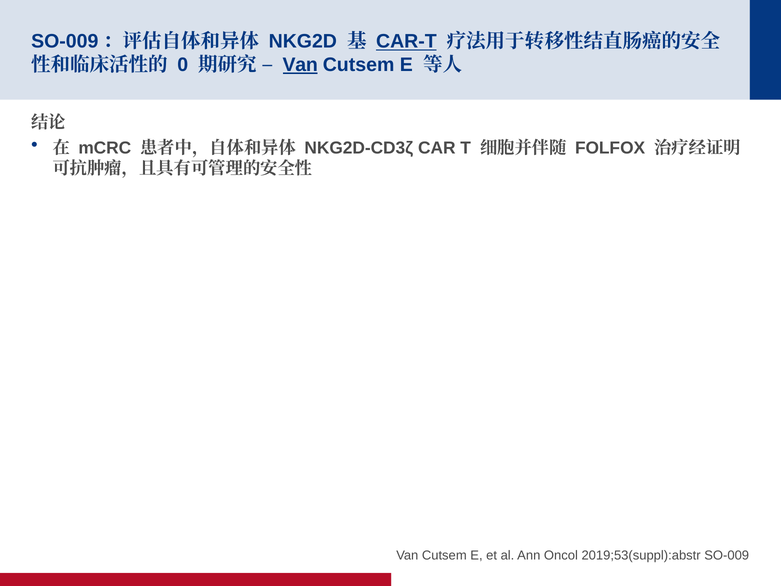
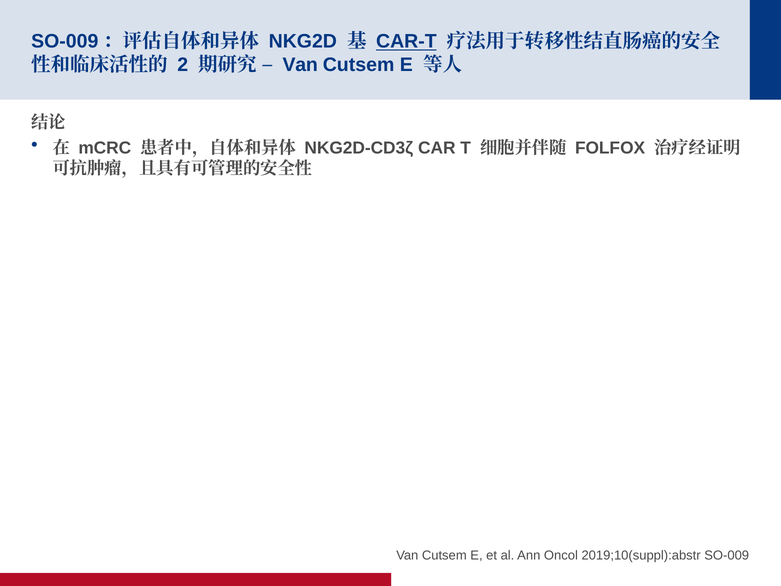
0: 0 -> 2 (183, 65)
Van underline: present -> none (300, 65)
2019;53(suppl):abstr: 2019;53(suppl):abstr -> 2019;10(suppl):abstr (641, 555)
